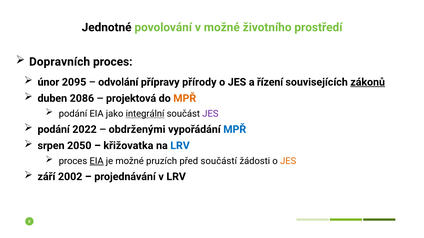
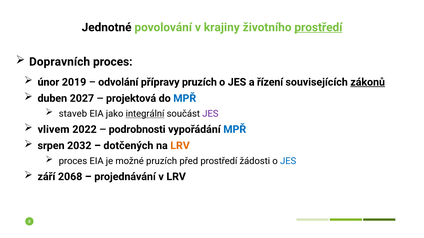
v možné: možné -> krajiny (222, 27)
prostředí underline: none -> present (318, 27)
2095: 2095 -> 2019 (74, 82)
přípravy přírody: přírody -> pruzích (199, 82)
2086: 2086 -> 2027 (82, 99)
MPŘ colour: orange -> blue (185, 99)
podání: podání -> staveb (73, 114)
podání: podání -> vlivem (54, 130)
obdrženými: obdrženými -> podrobnosti (137, 130)
2050: 2050 -> 2032 (79, 146)
křižovatka: křižovatka -> dotčených (128, 146)
LRV colour: blue -> orange (180, 146)
EIA underline: present -> none (97, 161)
před součástí: součástí -> prostředí (219, 161)
JES colour: orange -> blue (288, 161)
2002: 2002 -> 2068 (70, 177)
